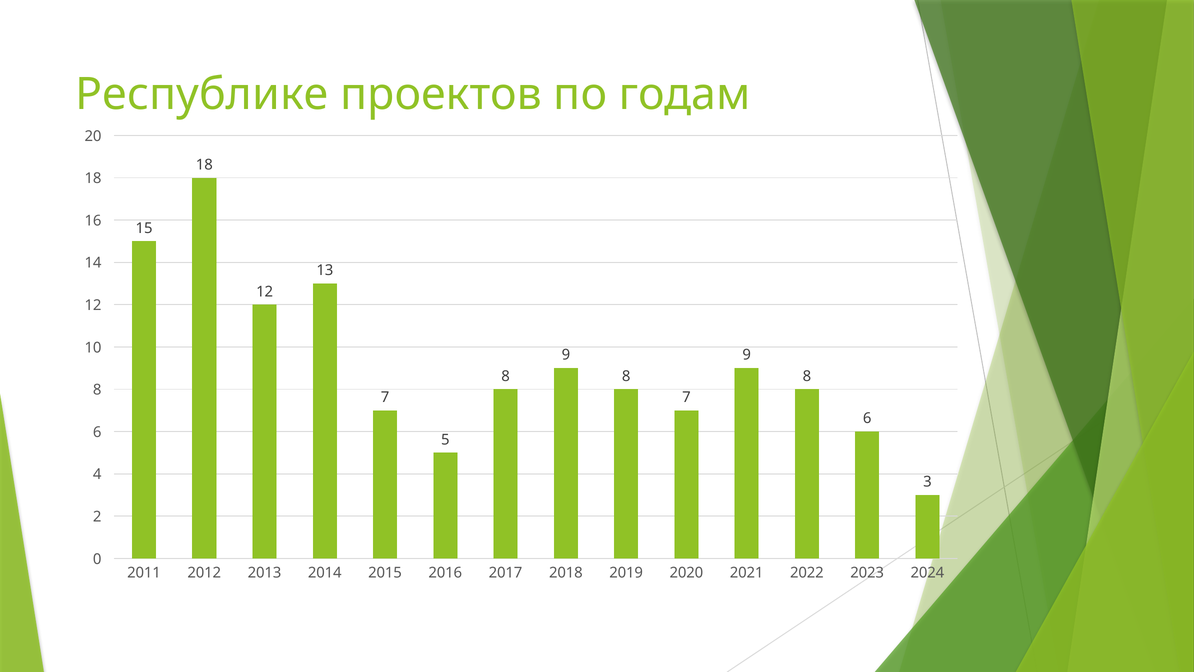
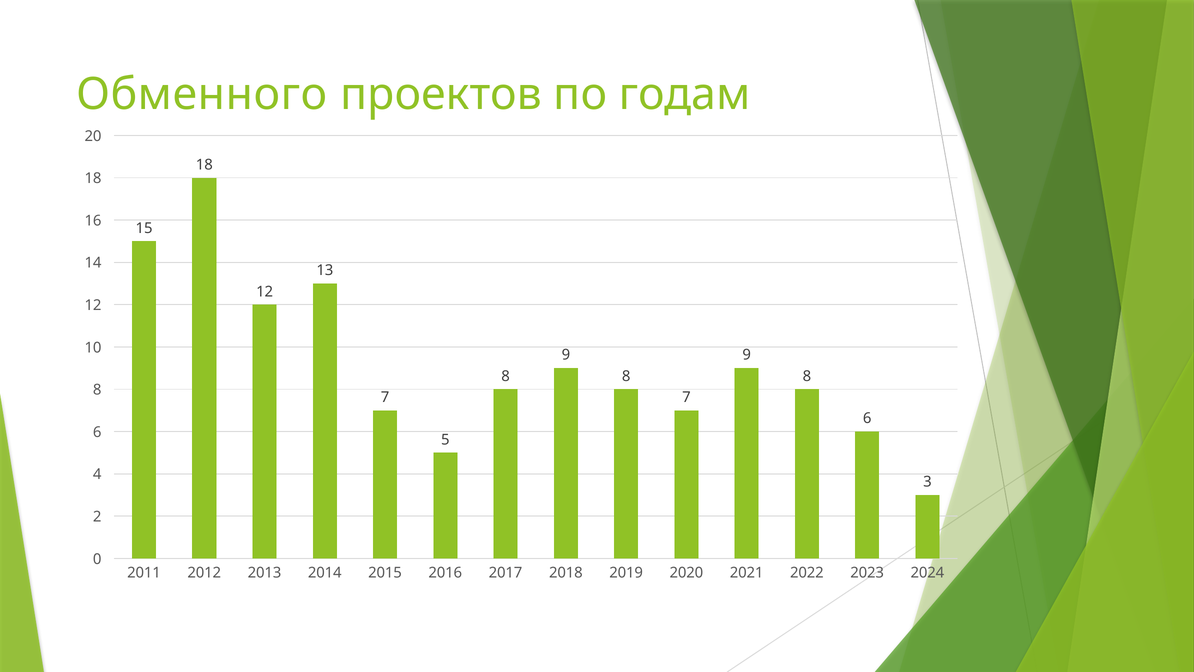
Республике: Республике -> Обменного (202, 94)
